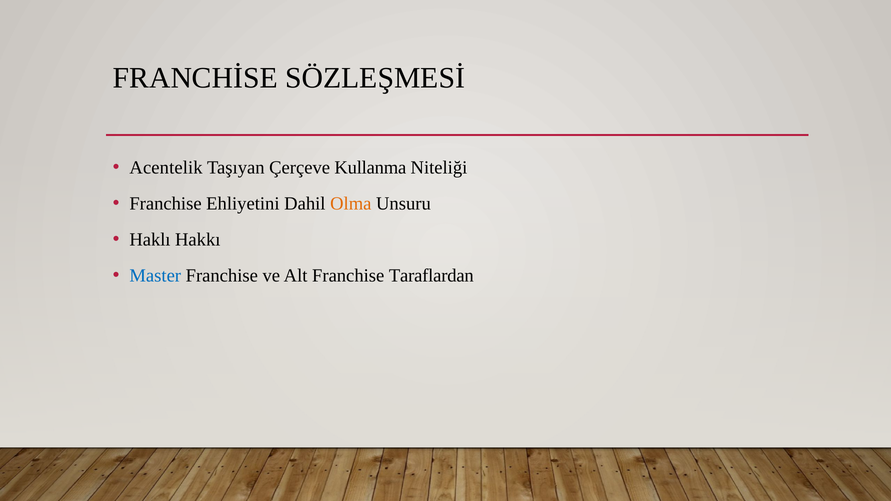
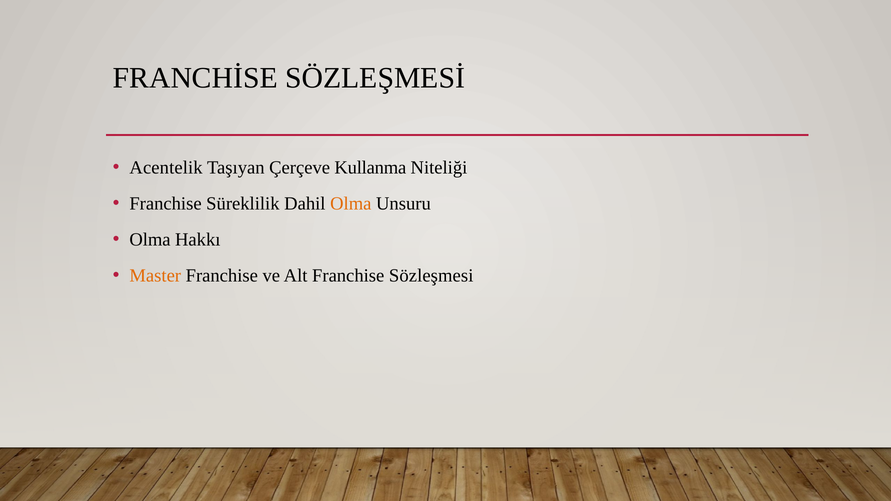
Ehliyetini: Ehliyetini -> Süreklilik (243, 204)
Haklı: Haklı -> Olma (150, 240)
Master colour: blue -> orange (155, 276)
Taraflardan: Taraflardan -> Sözleşmesi (431, 276)
